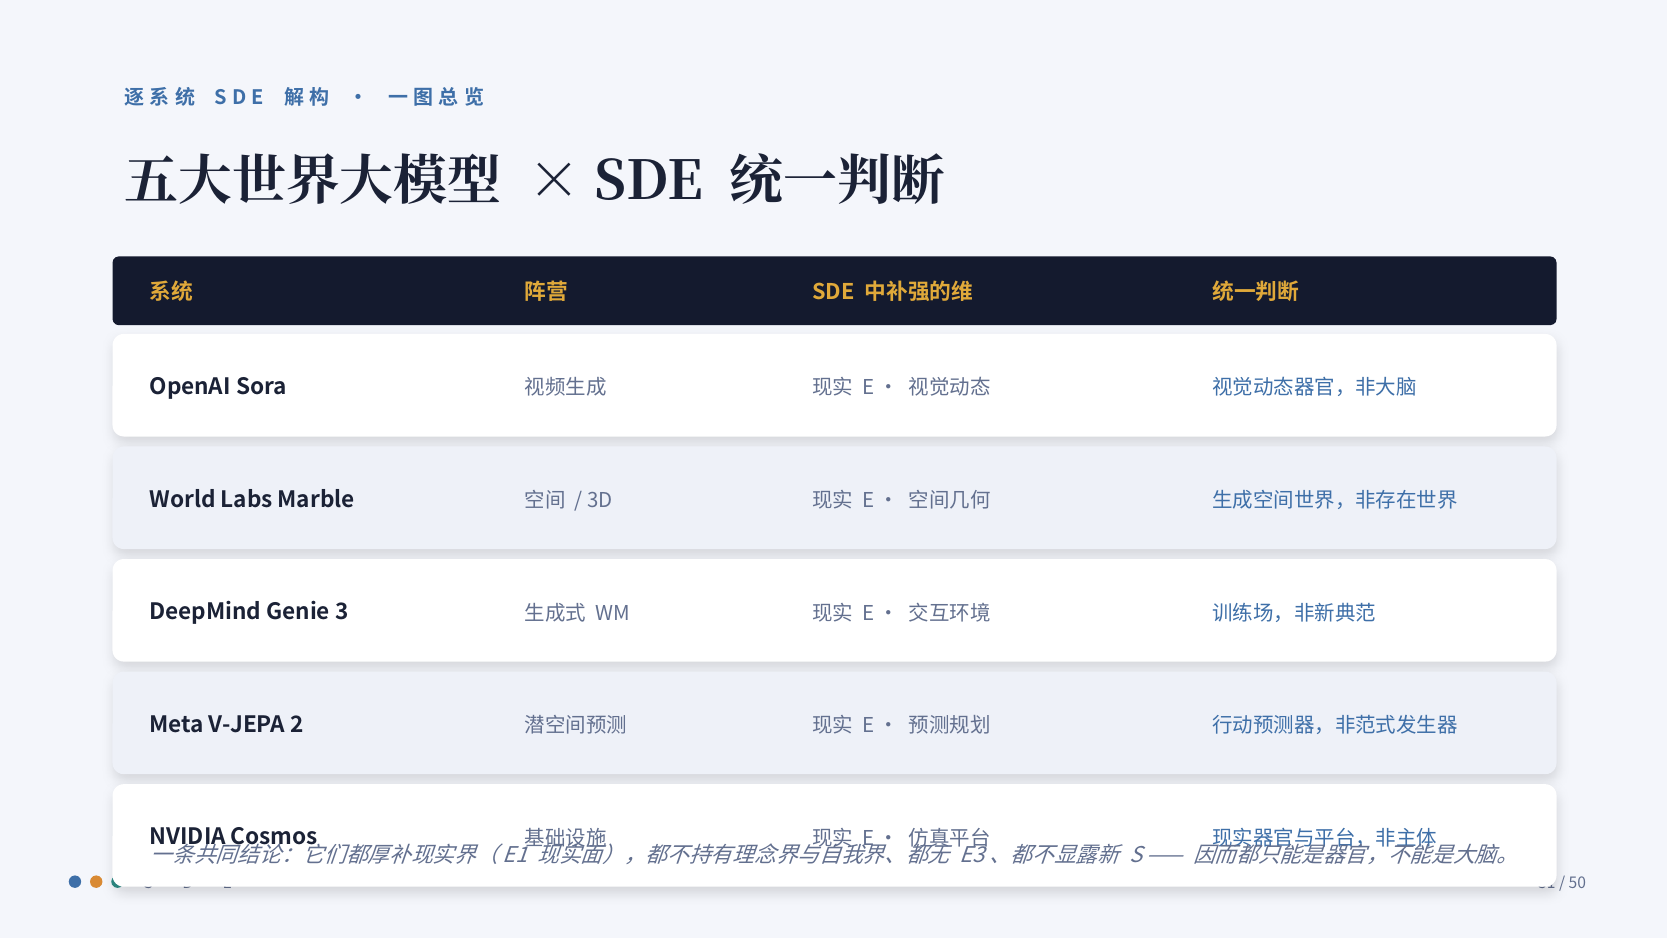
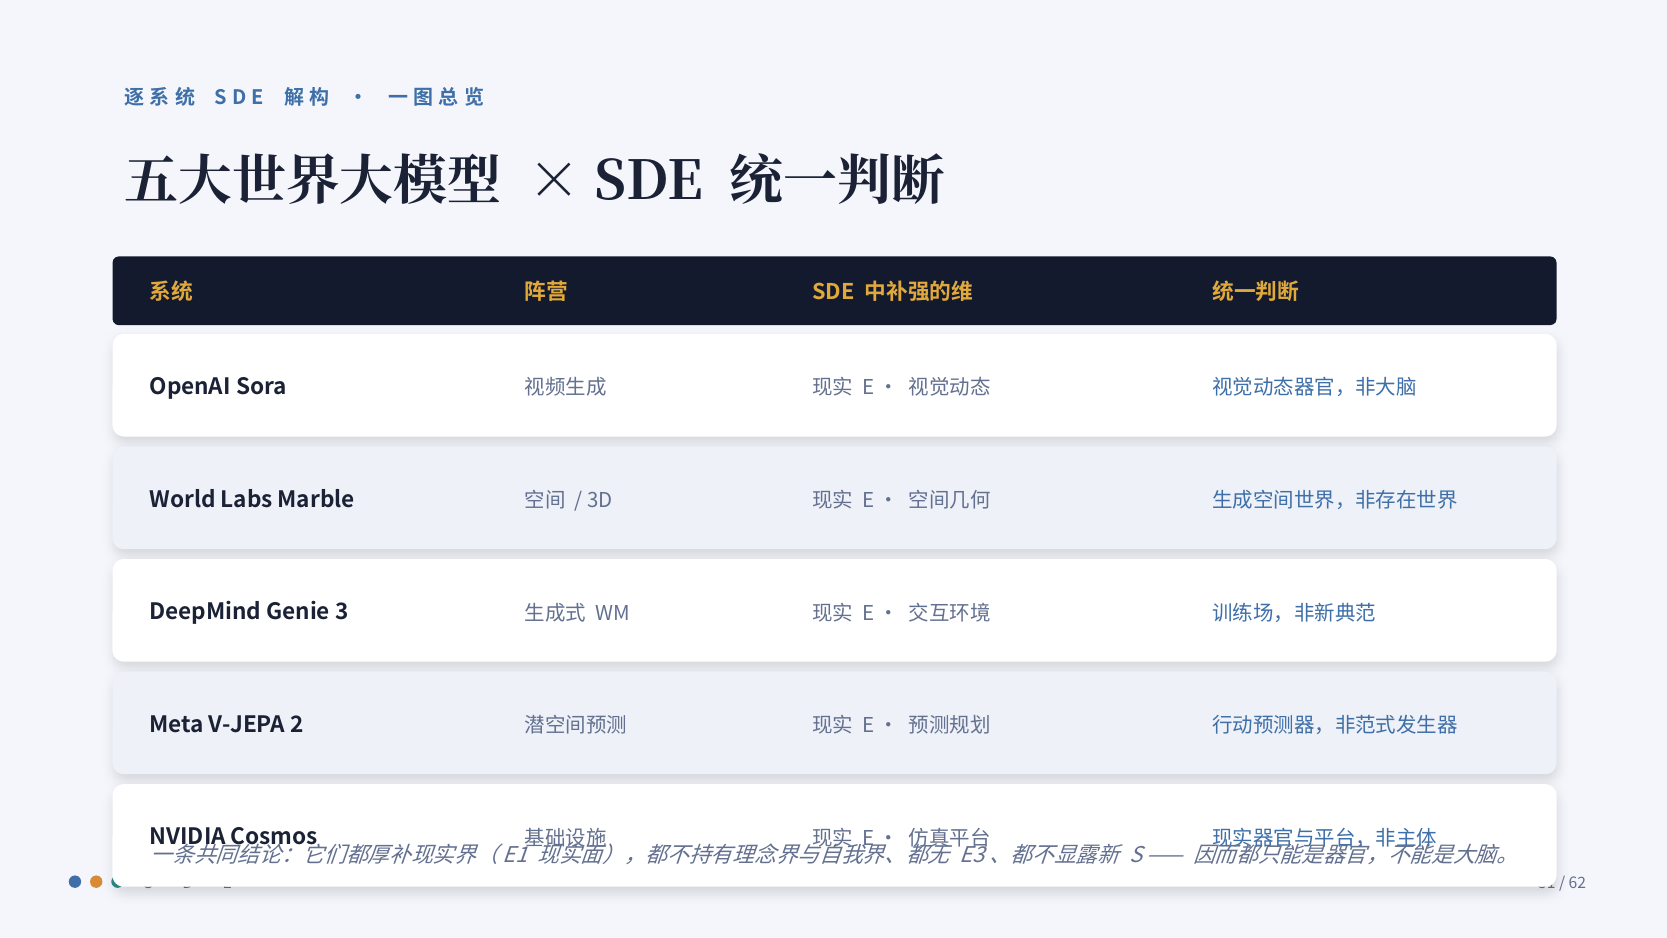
50: 50 -> 62 (1577, 883)
